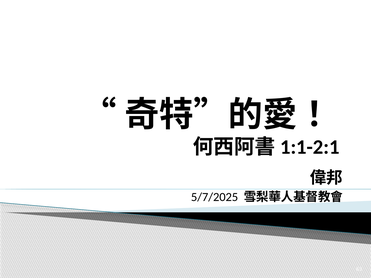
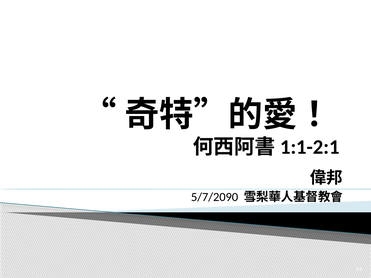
5/7/2025: 5/7/2025 -> 5/7/2090 (215, 197)
